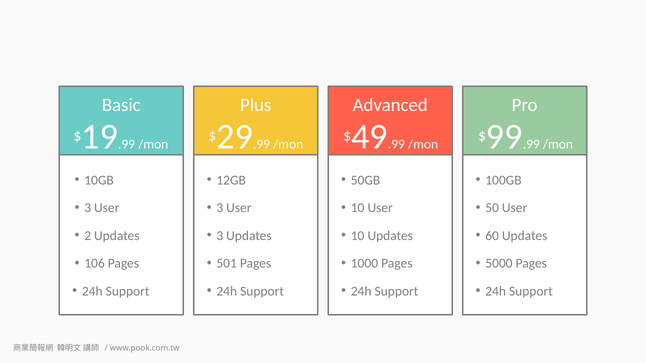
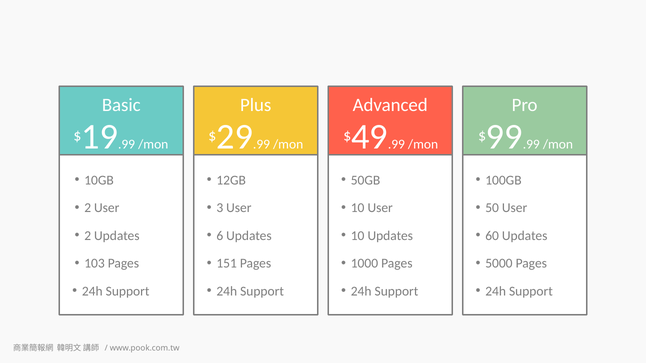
3: 3 -> 2 (88, 208)
3: 3 -> 6 (220, 236)
106: 106 -> 103 (94, 264)
501: 501 -> 151 (227, 264)
